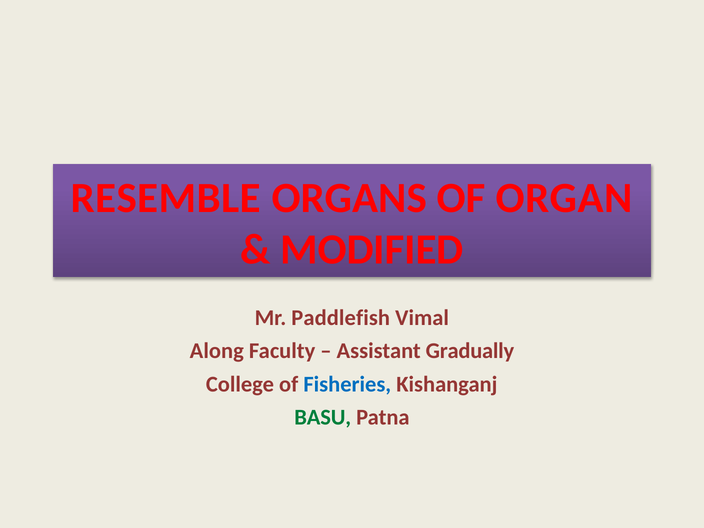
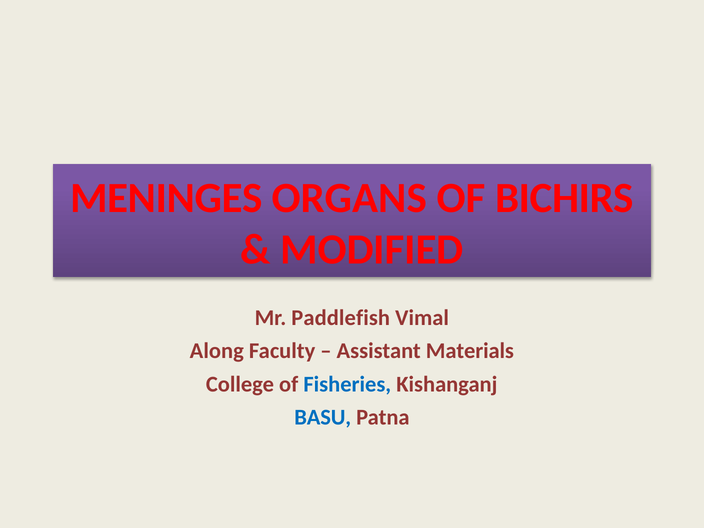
RESEMBLE: RESEMBLE -> MENINGES (166, 198)
ORGAN: ORGAN -> BICHIRS (564, 198)
Gradually: Gradually -> Materials (470, 351)
BASU colour: green -> blue (323, 417)
